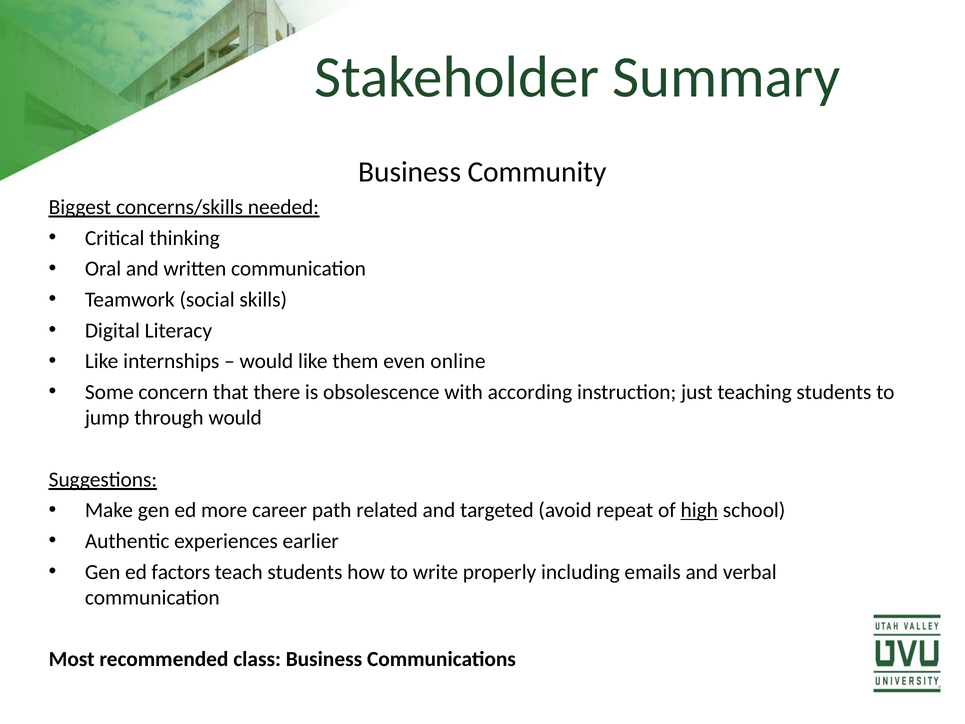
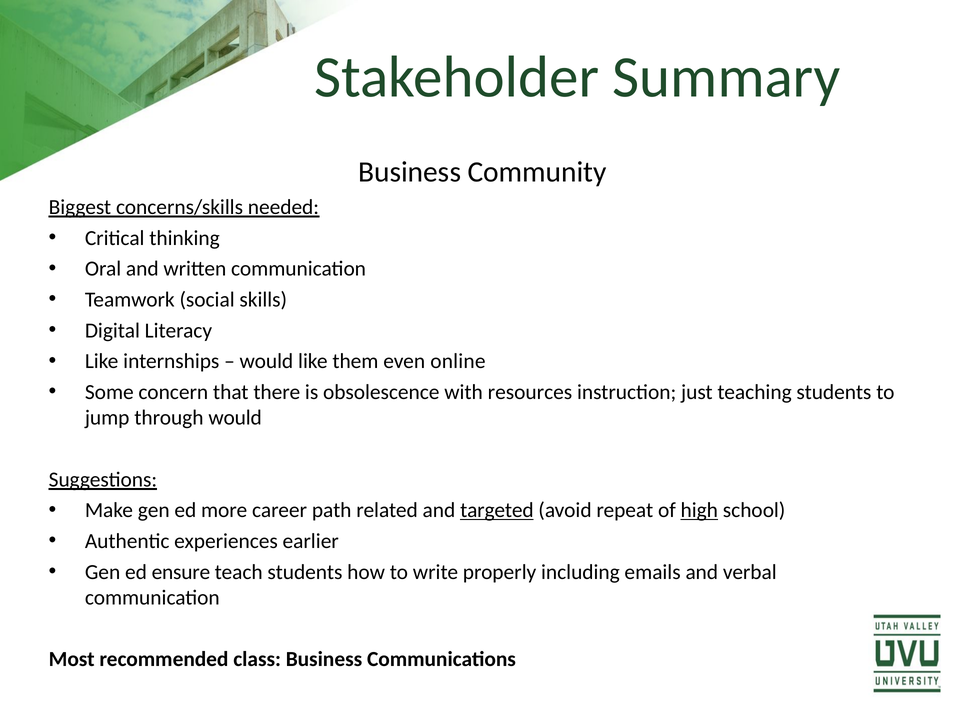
according: according -> resources (530, 392)
targeted underline: none -> present (497, 510)
factors: factors -> ensure (181, 572)
